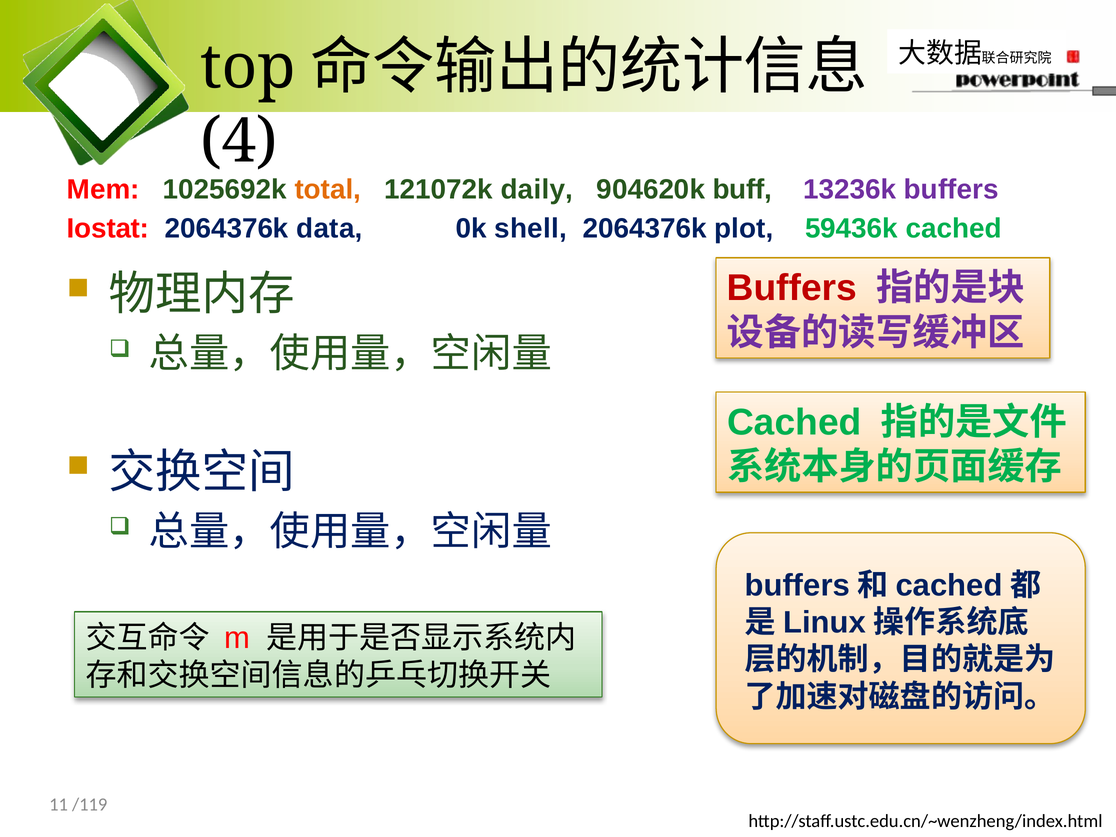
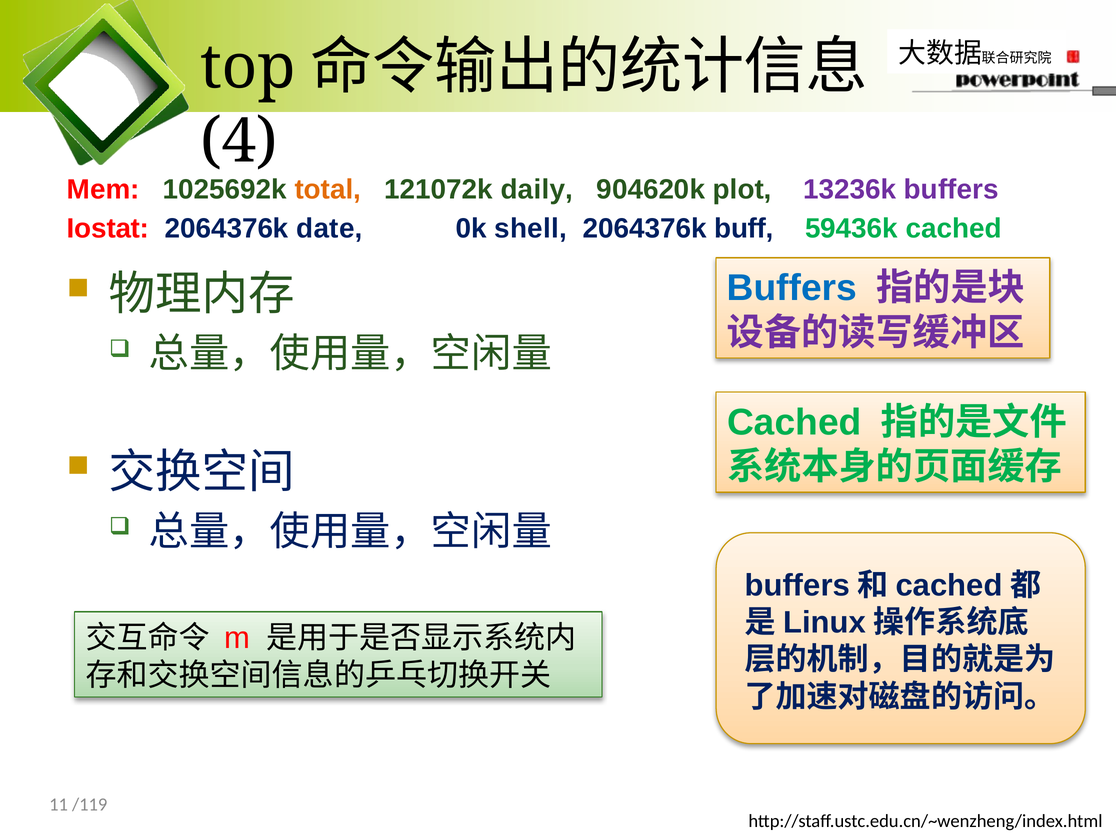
buff: buff -> plot (742, 190)
data: data -> date (329, 229)
plot: plot -> buff (744, 229)
Buffers colour: red -> blue (792, 288)
